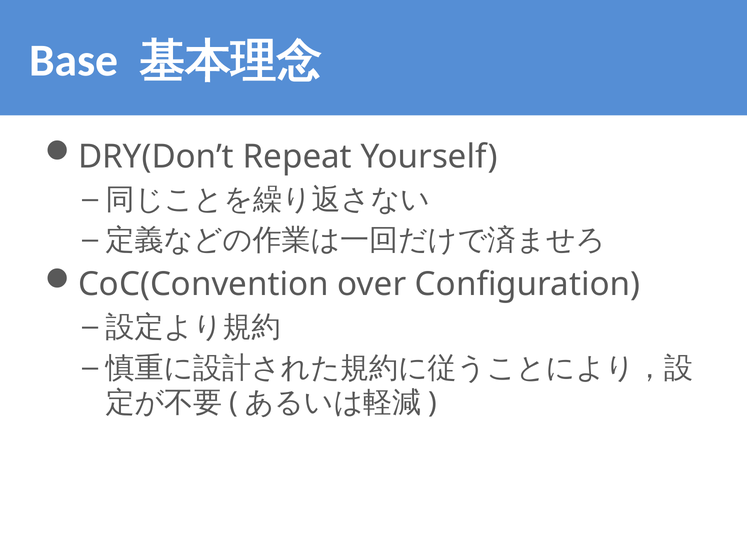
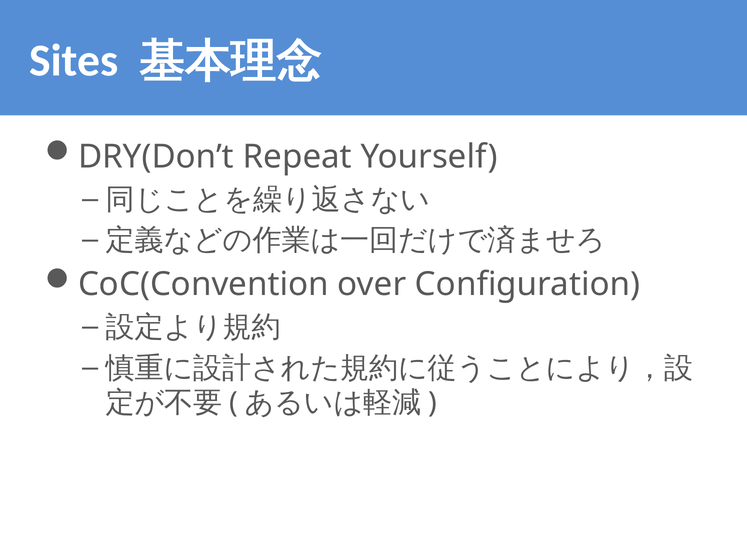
Base: Base -> Sites (74, 61)
